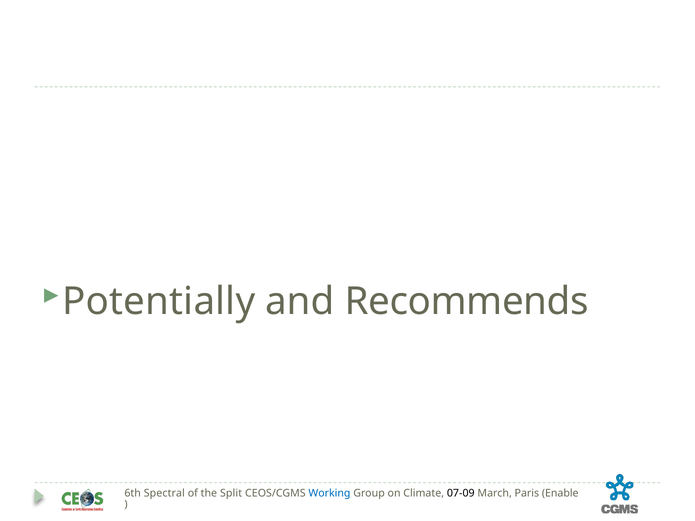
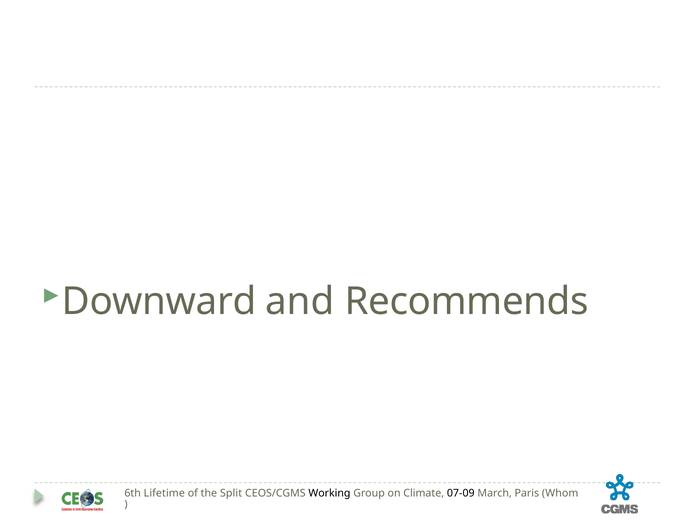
Potentially: Potentially -> Downward (159, 301)
Spectral: Spectral -> Lifetime (164, 494)
Working colour: blue -> black (329, 494)
Enable: Enable -> Whom (560, 494)
